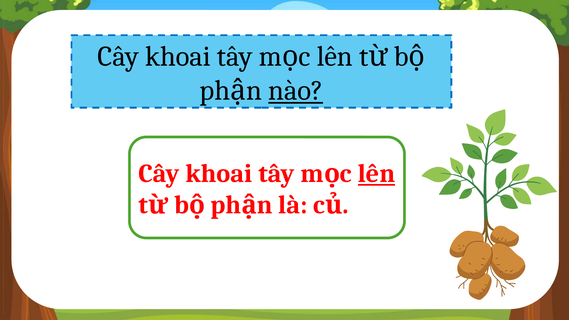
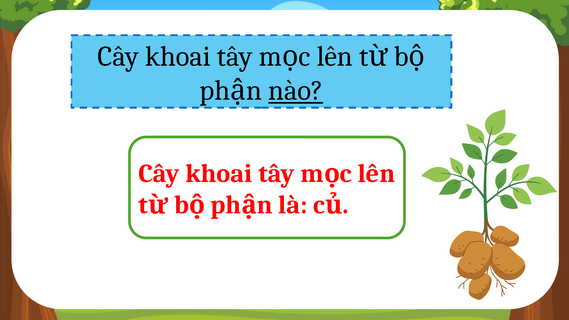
lên underline: present -> none (376, 174)
